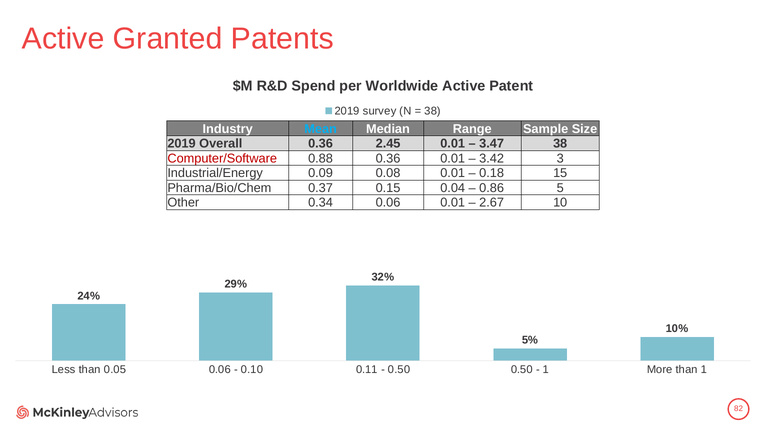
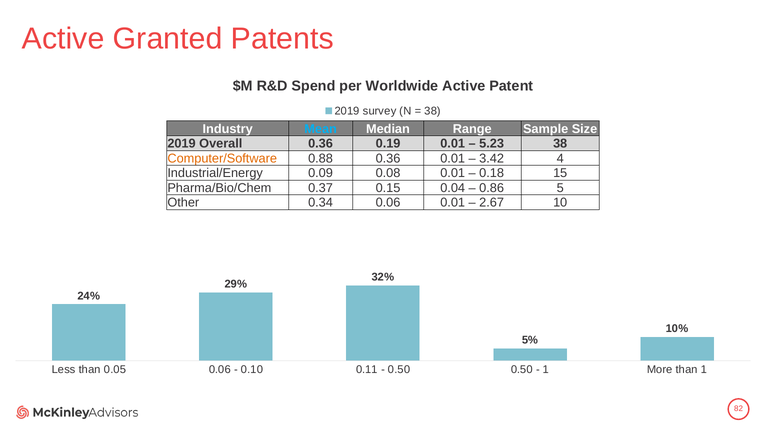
2.45: 2.45 -> 0.19 (388, 144)
3.47: 3.47 -> 5.23 (492, 144)
Computer/Software colour: red -> orange (222, 158)
3: 3 -> 4 (560, 158)
